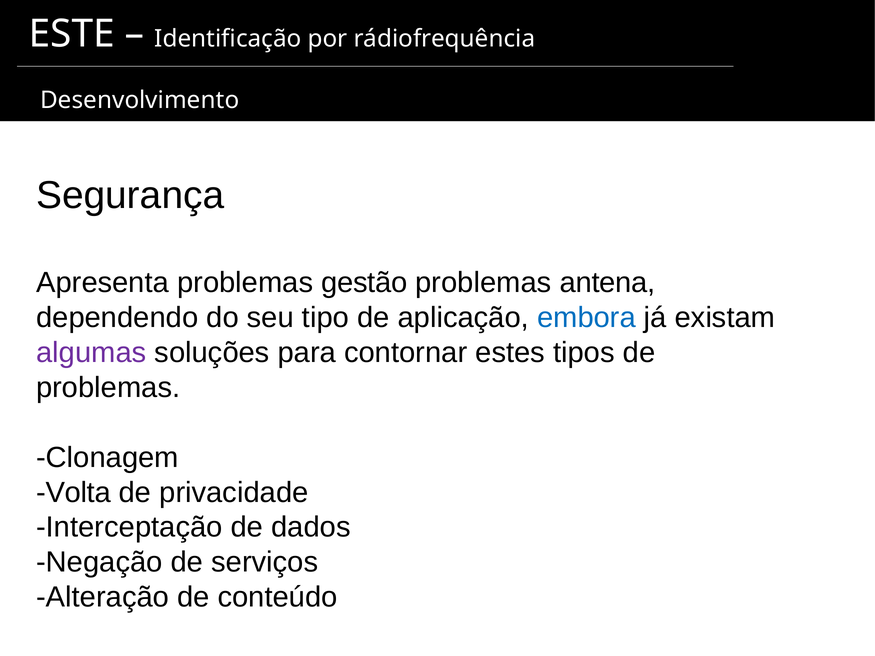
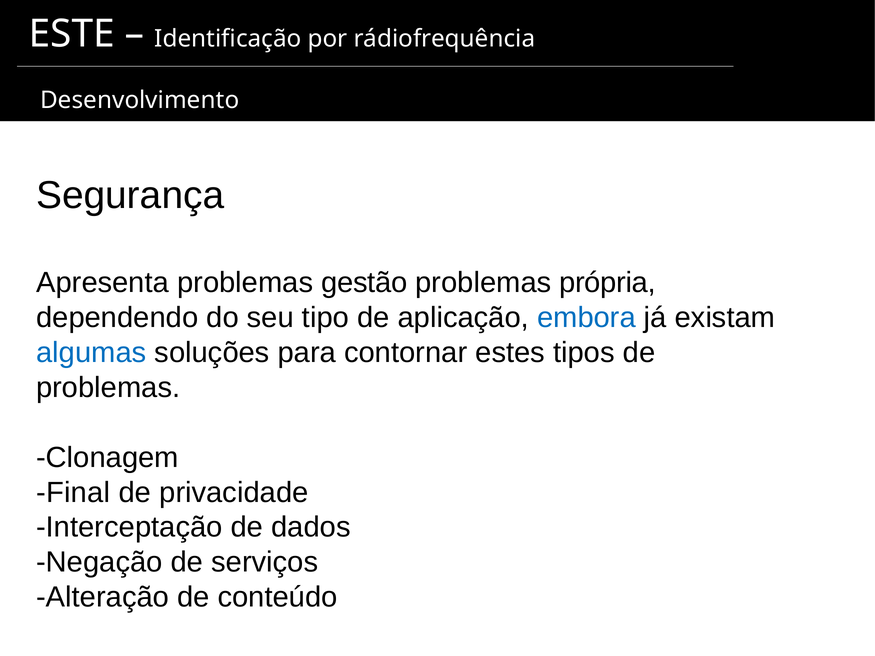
antena: antena -> própria (608, 283)
algumas colour: purple -> blue (91, 353)
Volta: Volta -> Final (73, 493)
